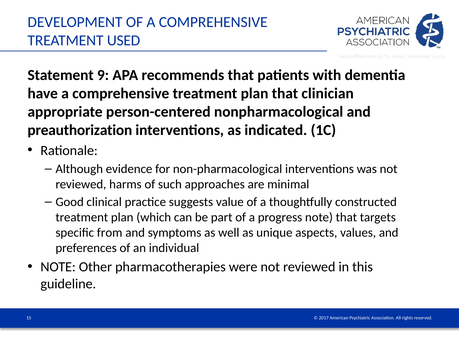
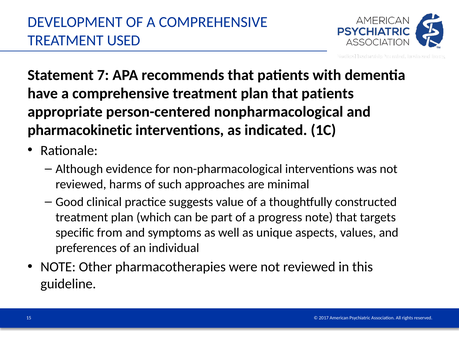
9: 9 -> 7 (103, 75)
plan that clinician: clinician -> patients (328, 94)
preauthorization: preauthorization -> pharmacokinetic (80, 130)
